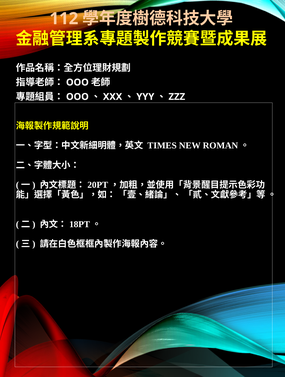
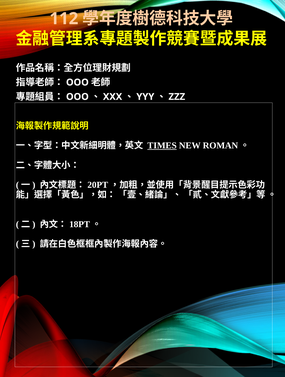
TIMES underline: none -> present (162, 145)
